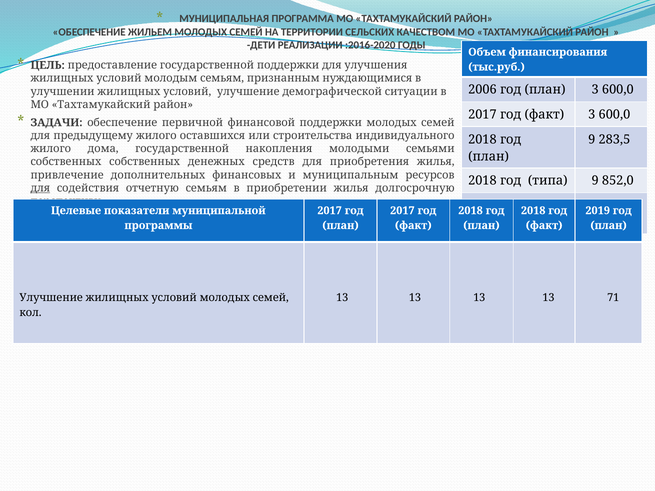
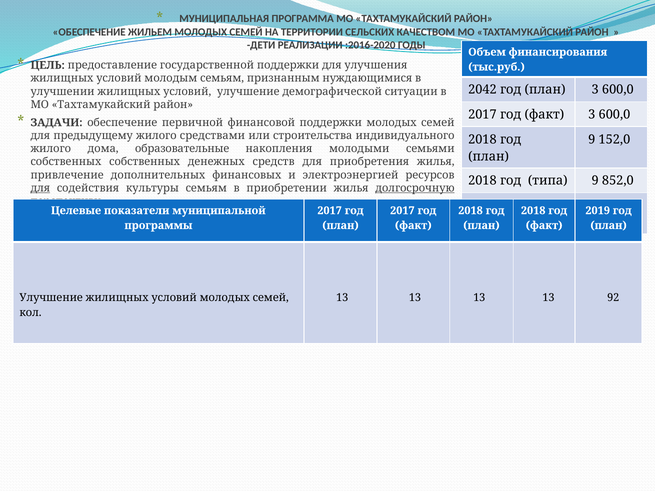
2006: 2006 -> 2042 (482, 90)
оставшихся: оставшихся -> средствами (212, 136)
283,5: 283,5 -> 152,0 (614, 139)
дома государственной: государственной -> образовательные (182, 149)
муниципальным: муниципальным -> электроэнергией (351, 175)
отчетную: отчетную -> культуры (152, 188)
долгосрочную underline: none -> present (415, 188)
71: 71 -> 92 (613, 298)
